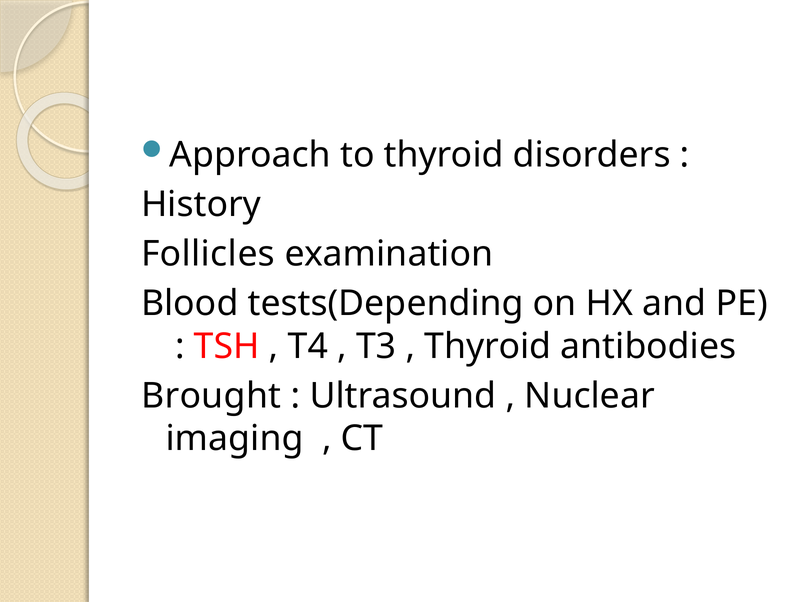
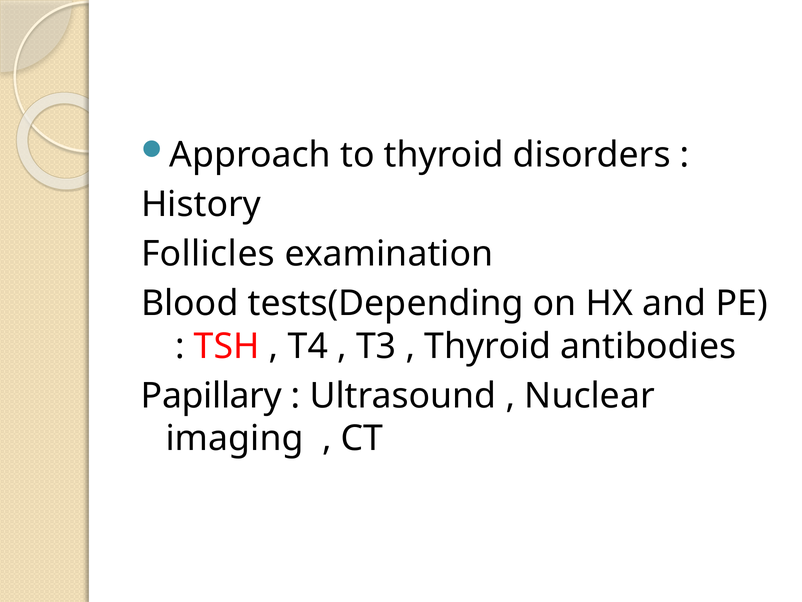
Brought: Brought -> Papillary (211, 396)
